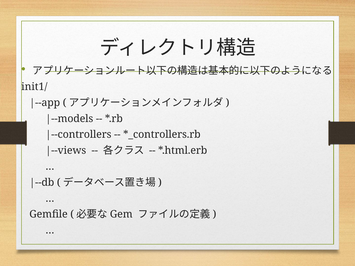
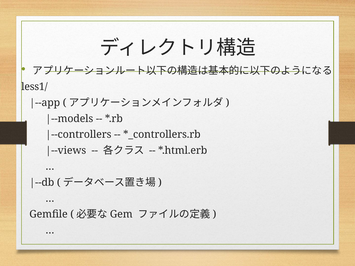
init1/: init1/ -> less1/ (34, 87)
